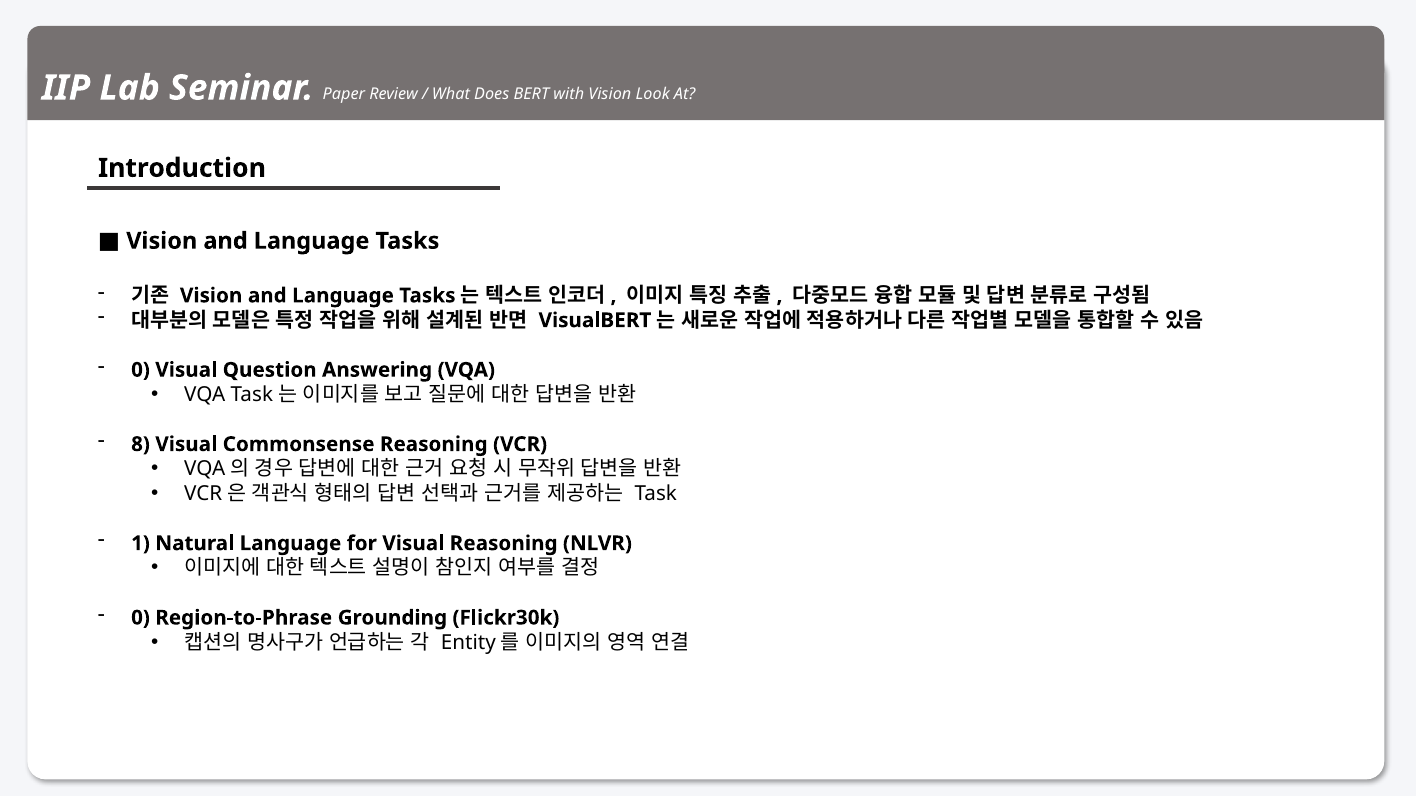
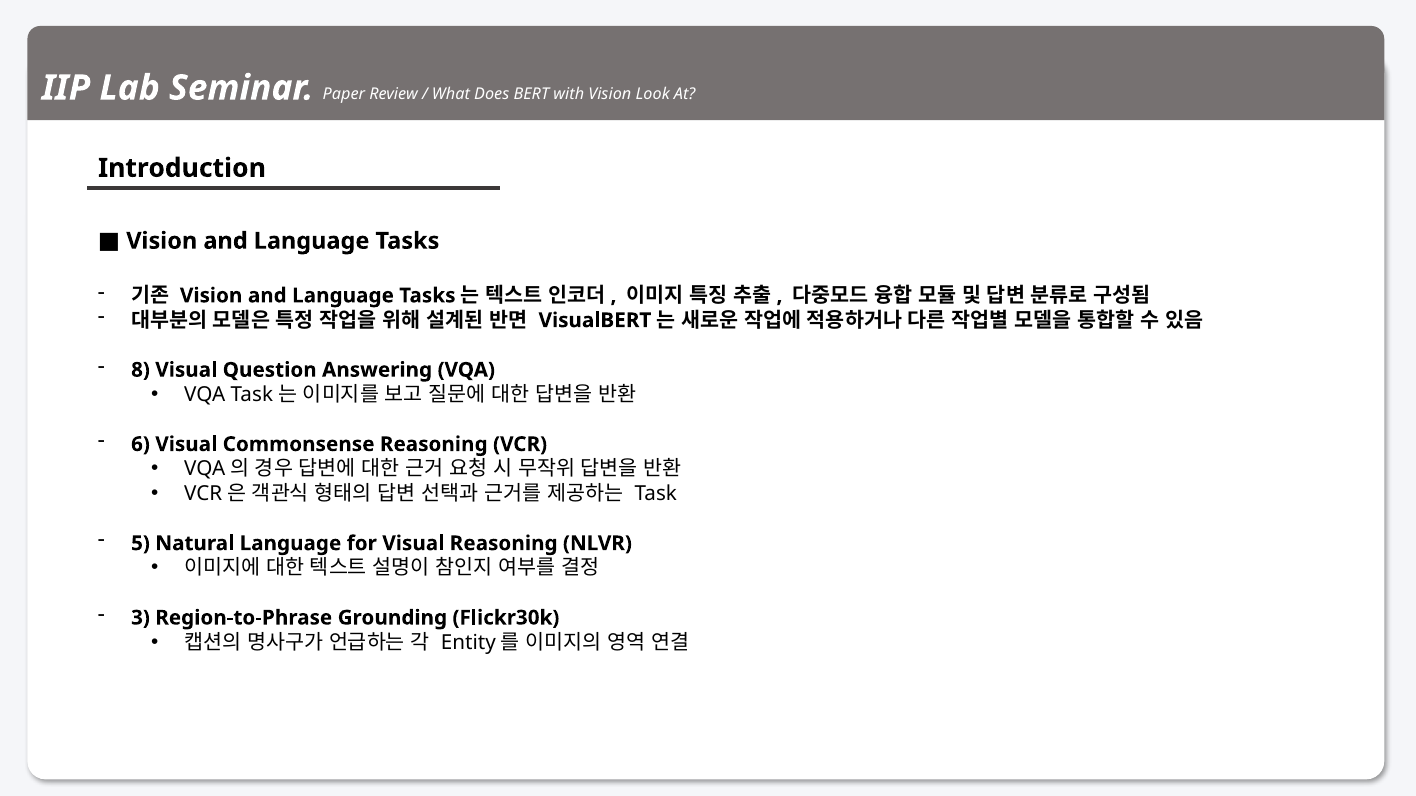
0: 0 -> 8 (140, 370)
8: 8 -> 6 (140, 445)
1: 1 -> 5 (140, 544)
0: 0 -> 3 (140, 618)
